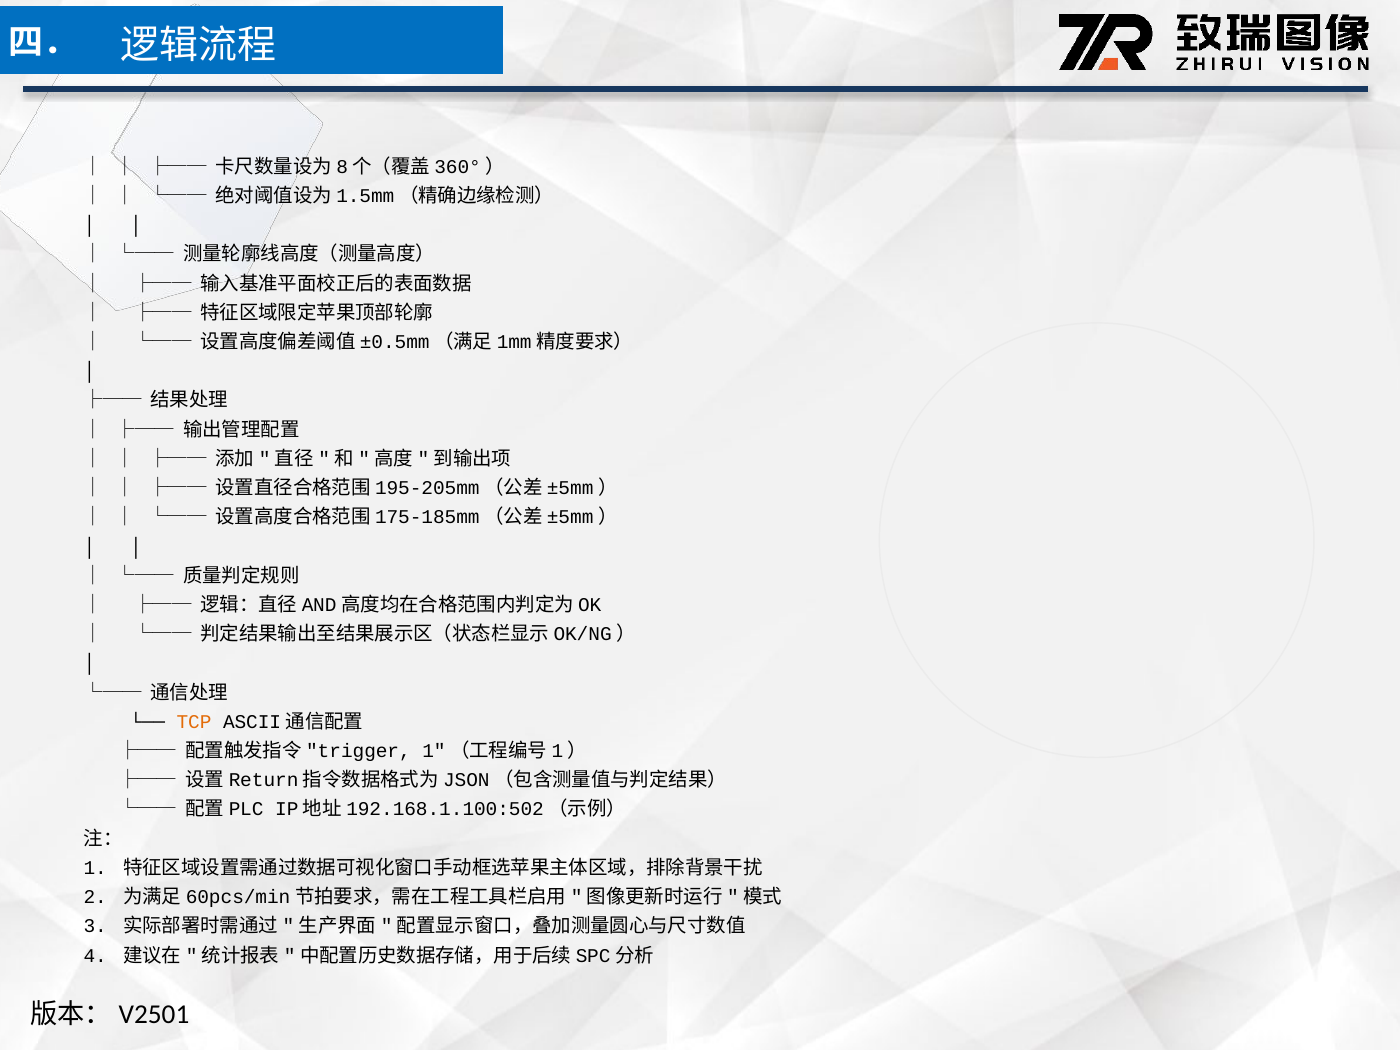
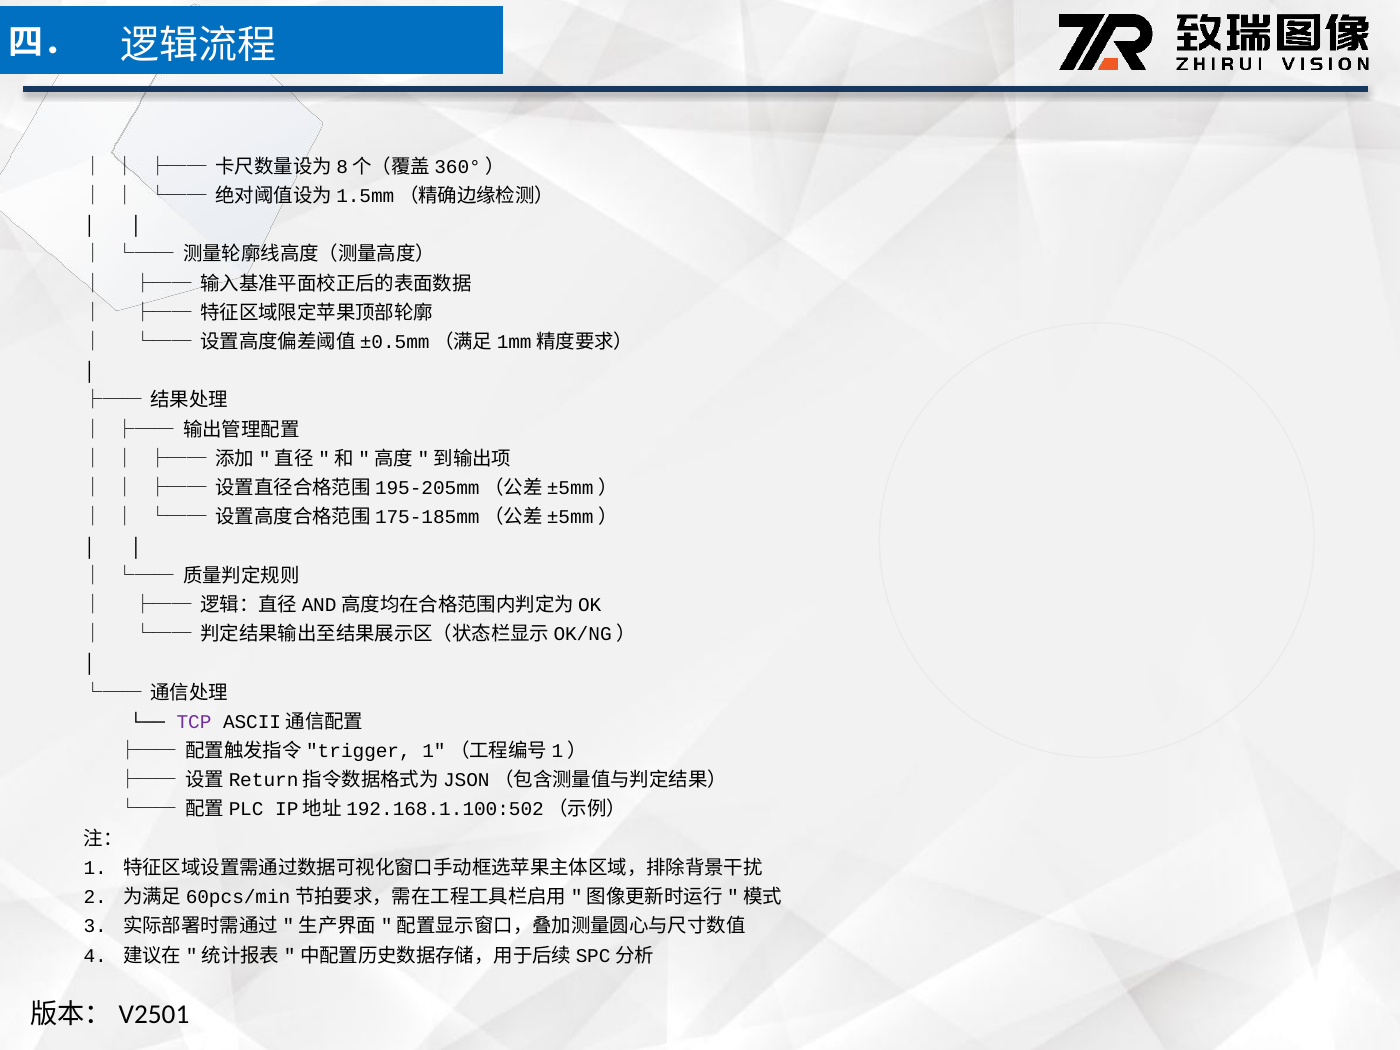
TCP colour: orange -> purple (194, 722)
